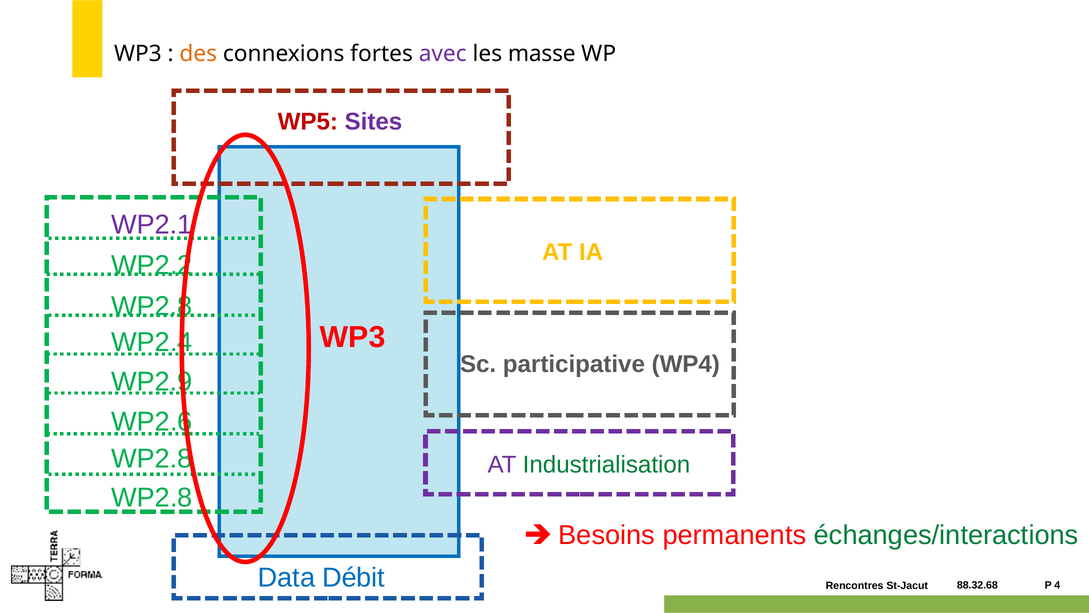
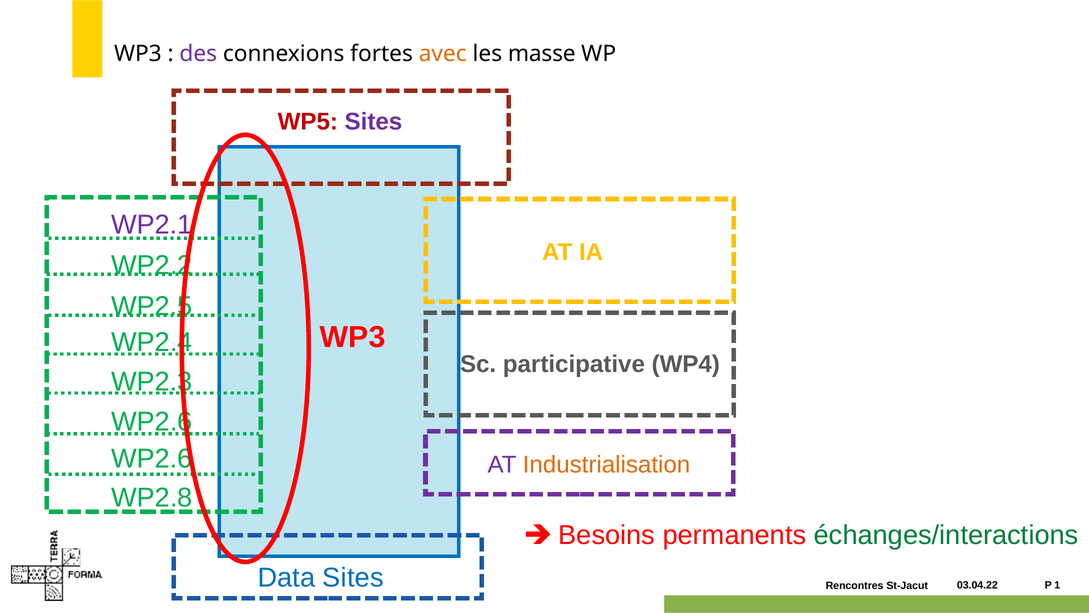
des colour: orange -> purple (198, 54)
avec colour: purple -> orange (443, 54)
WP2.8: WP2.8 -> WP2.5 (152, 306)
WP2.9: WP2.9 -> WP2.3 (152, 381)
WP2.8: WP2.8 -> WP2.6 (152, 458)
Industrialisation colour: green -> orange (607, 465)
Data Débit: Débit -> Sites (353, 577)
88.32.68: 88.32.68 -> 03.04.22 (977, 585)
4: 4 -> 1 (1057, 585)
